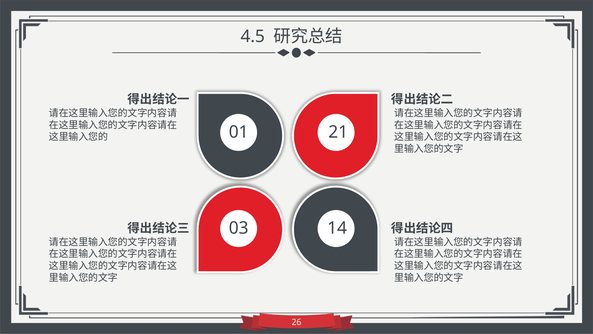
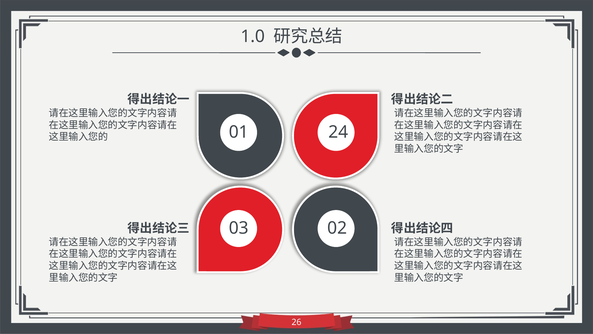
4.5: 4.5 -> 1.0 (253, 36)
21: 21 -> 24 (338, 132)
14: 14 -> 02 (337, 228)
